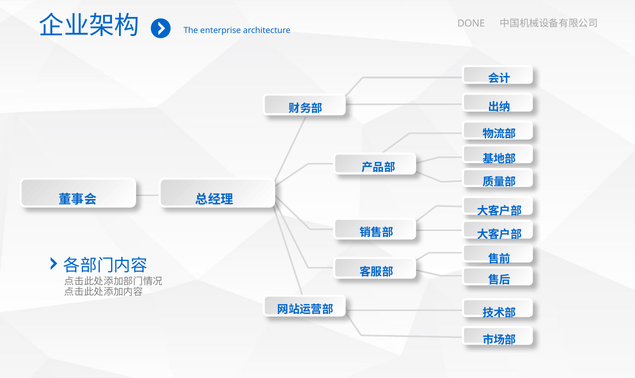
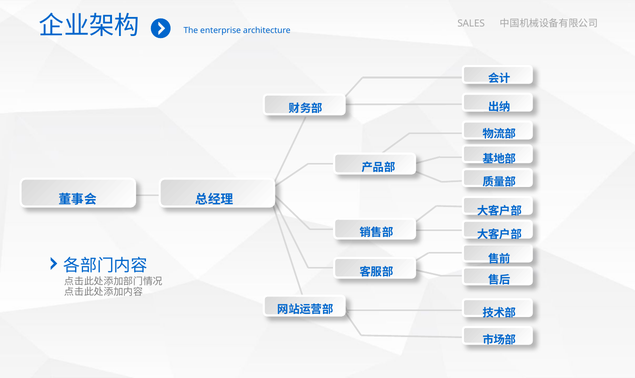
DONE: DONE -> SALES (471, 23)
